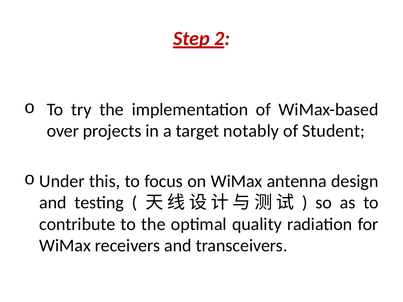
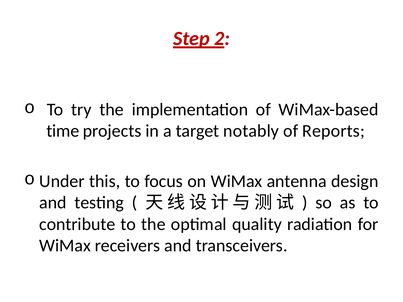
over: over -> time (63, 131)
Student: Student -> Reports (334, 131)
